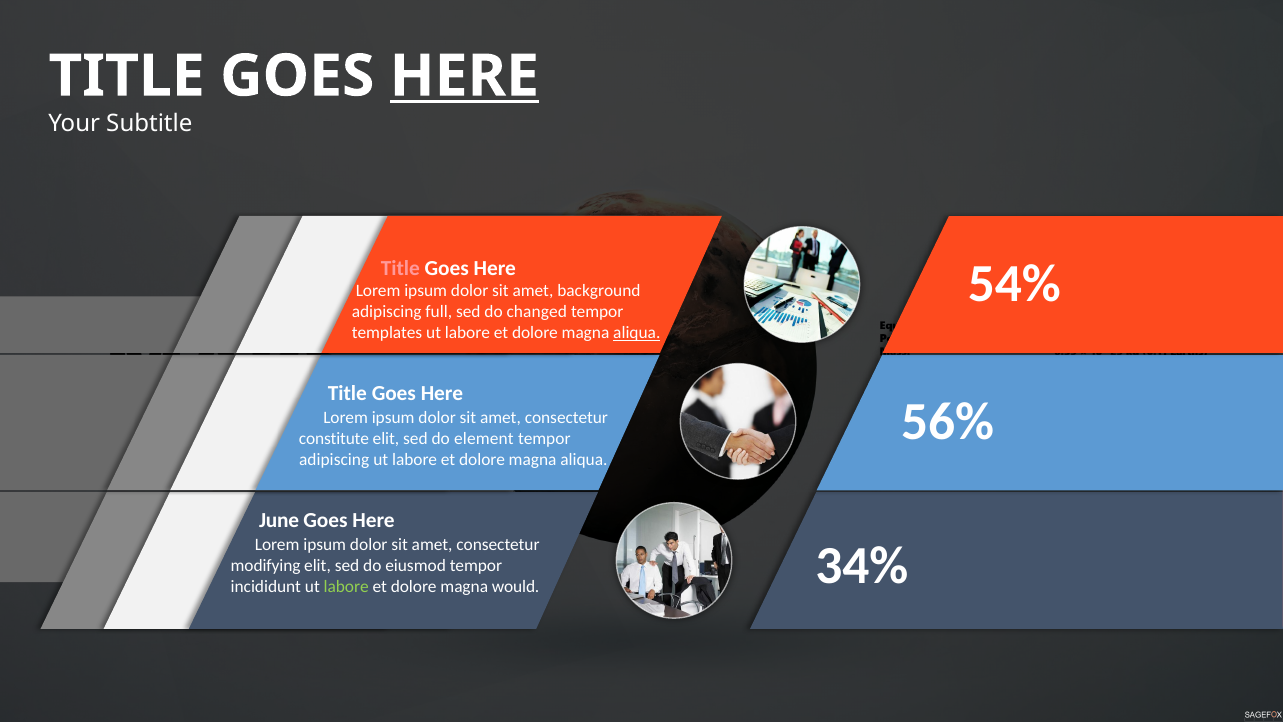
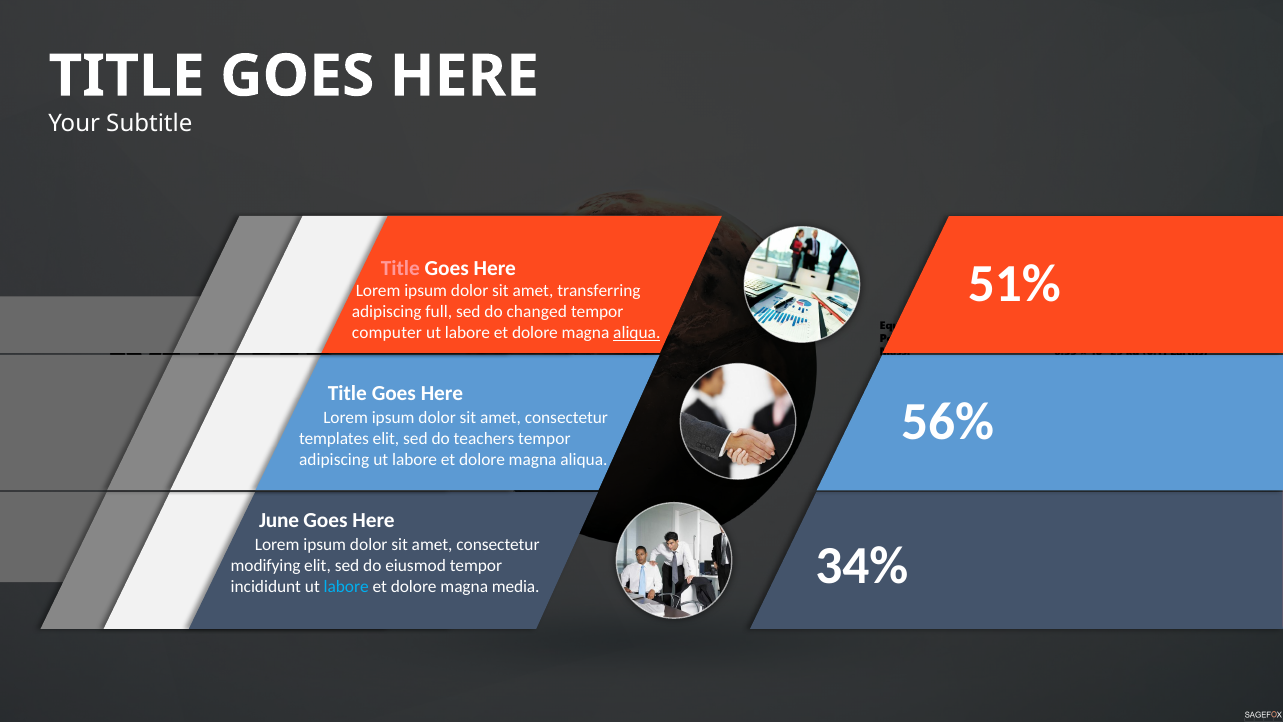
HERE underline: present -> none (464, 76)
54%: 54% -> 51% (1014, 284)
background: background -> transferring (599, 291)
templates: templates -> computer (387, 333)
constitute: constitute -> templates (334, 438)
element: element -> teachers (484, 438)
labore colour: light green -> light blue (346, 587)
would: would -> media (516, 587)
